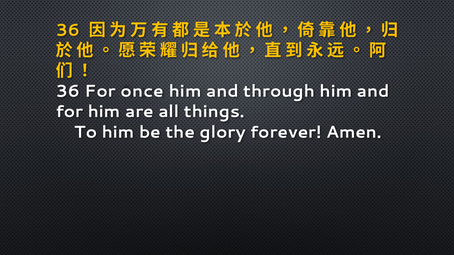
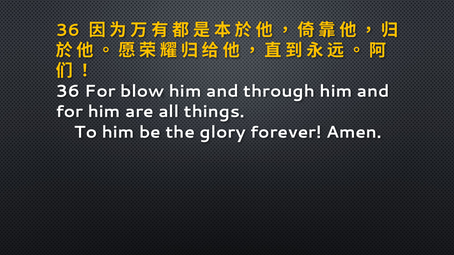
once: once -> blow (142, 91)
